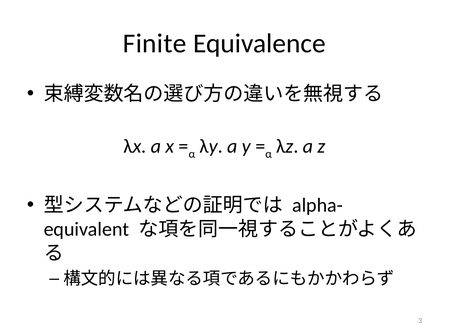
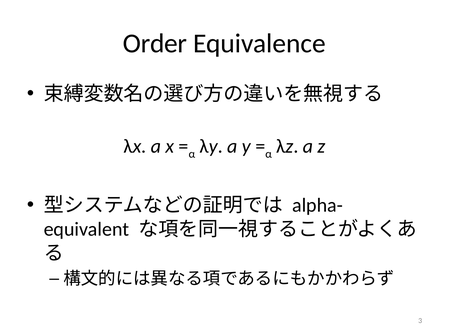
Finite: Finite -> Order (155, 43)
